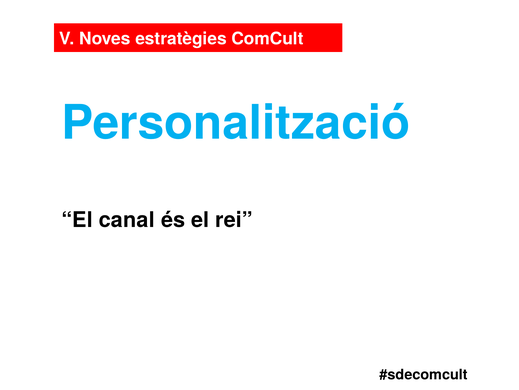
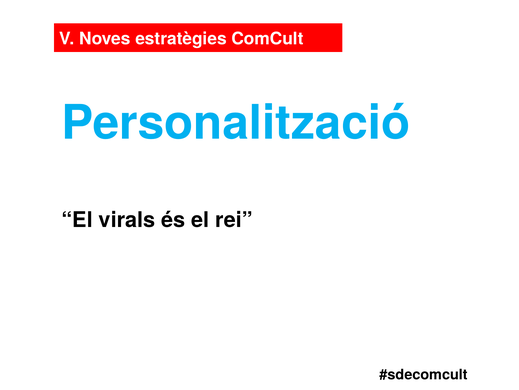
canal: canal -> virals (127, 220)
